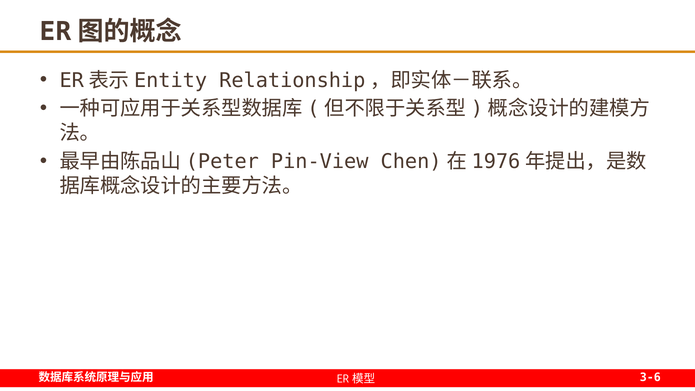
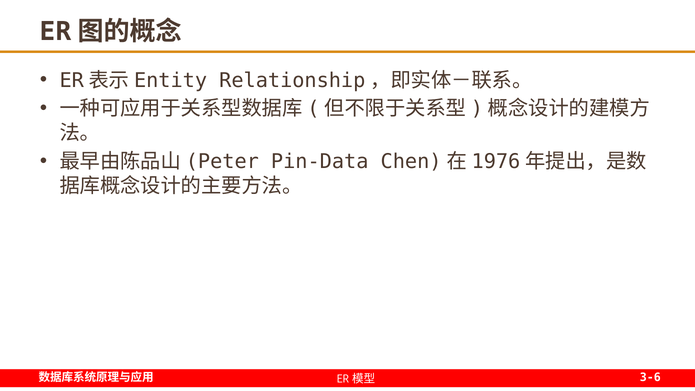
Pin-View: Pin-View -> Pin-Data (320, 161)
